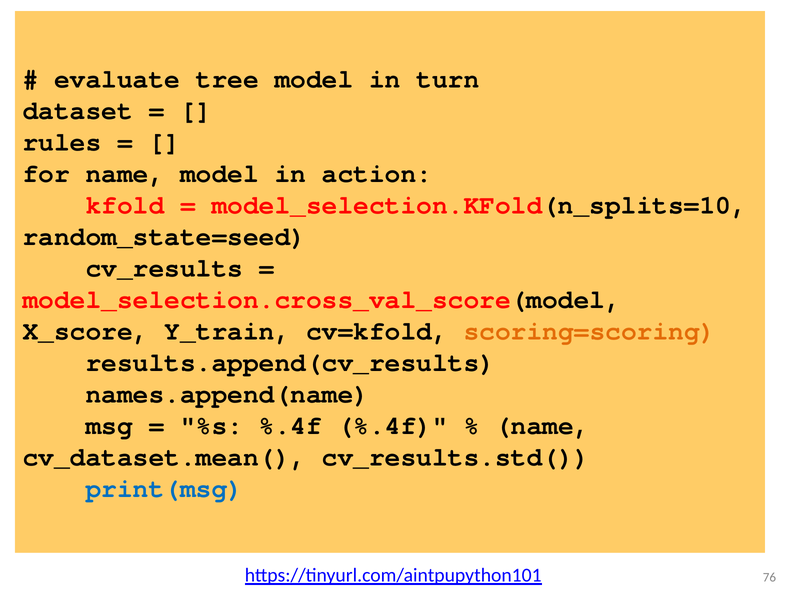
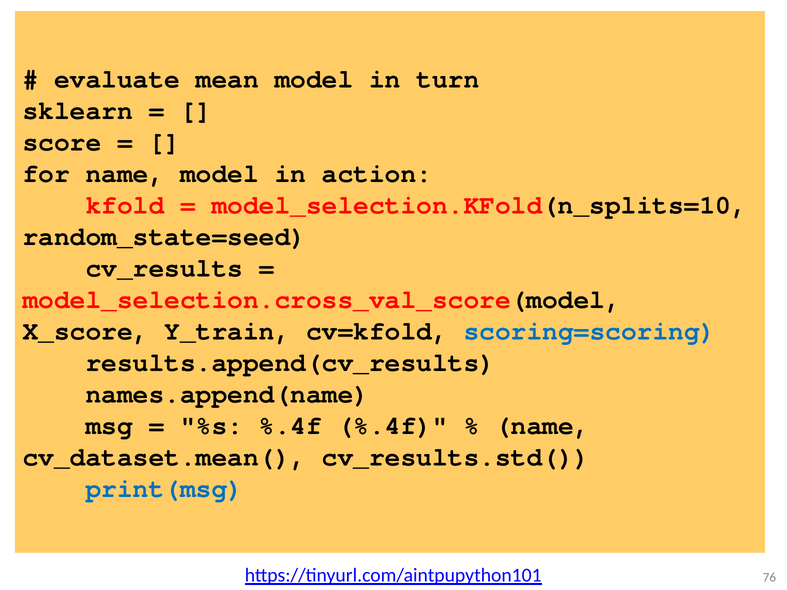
tree: tree -> mean (227, 79)
dataset: dataset -> sklearn (78, 111)
rules: rules -> score (62, 142)
scoring=scoring colour: orange -> blue (590, 331)
